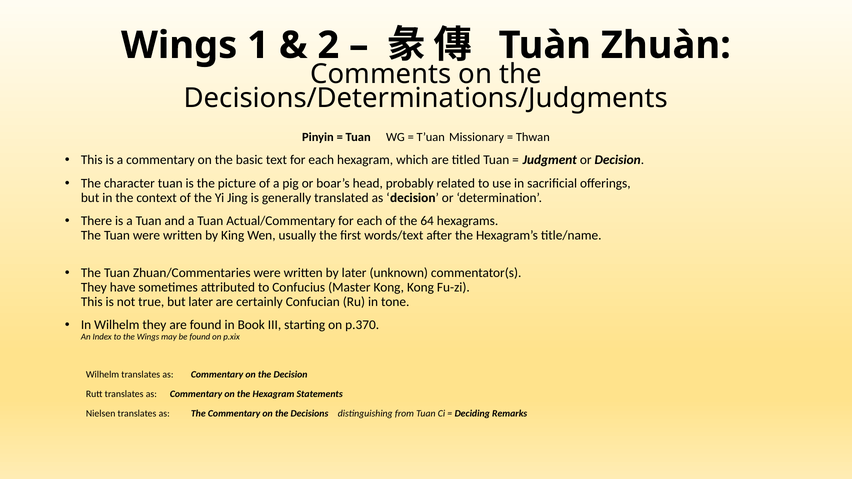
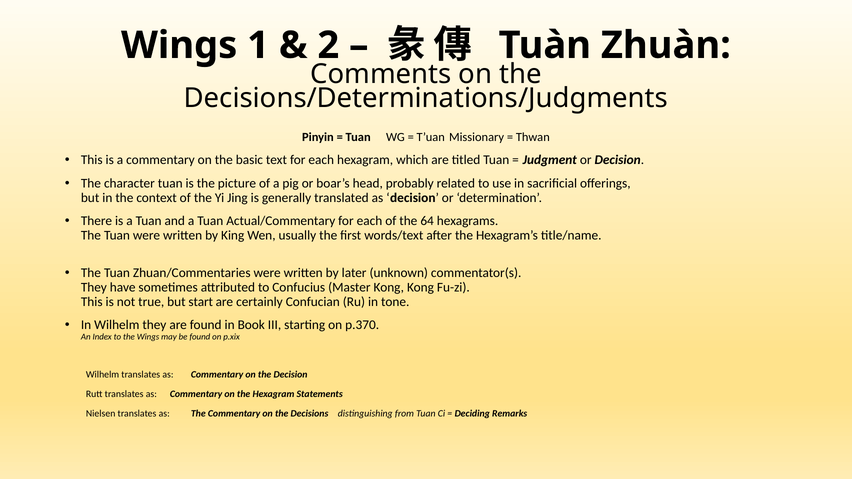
but later: later -> start (201, 302)
